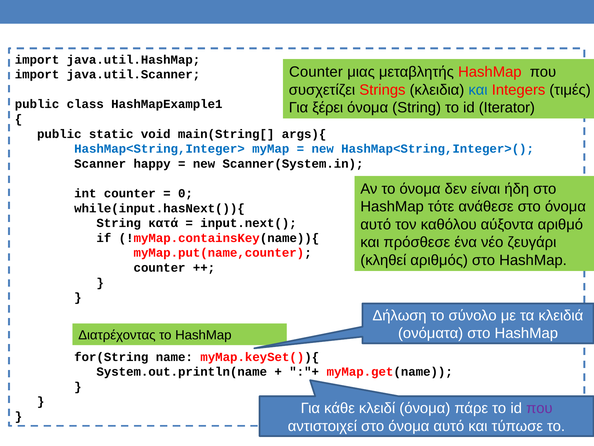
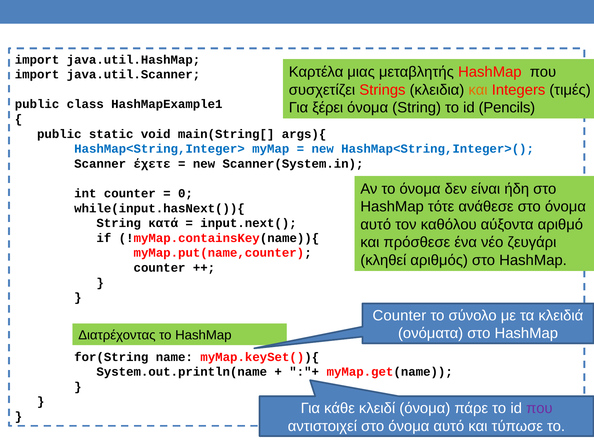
Counter: Counter -> Καρτέλα (316, 72)
και colour: blue -> orange (478, 90)
Iterator: Iterator -> Pencils (507, 108)
happy: happy -> έχετε (152, 164)
Δήλωση: Δήλωση -> Counter (399, 315)
